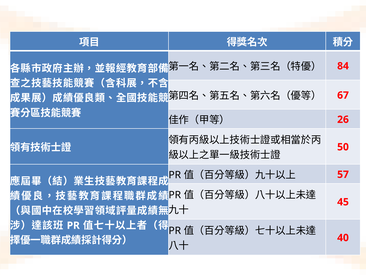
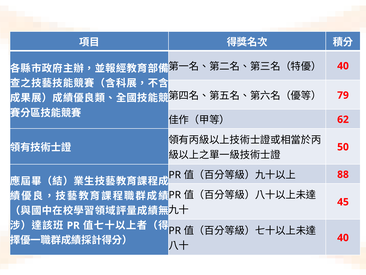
84: 84 -> 40 (343, 66)
67: 67 -> 79 (343, 95)
26: 26 -> 62 (343, 119)
57: 57 -> 88 (343, 174)
